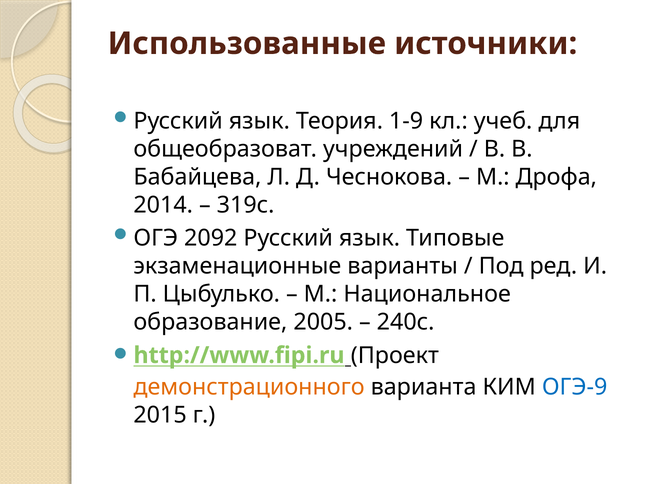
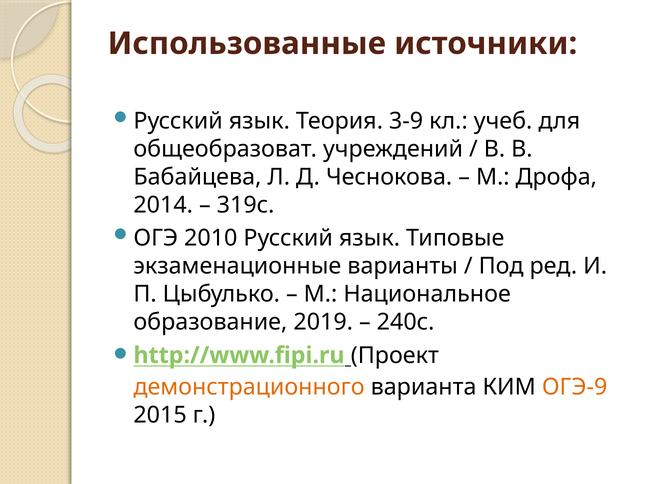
1-9: 1-9 -> 3-9 (406, 121)
2092: 2092 -> 2010 (211, 238)
2005: 2005 -> 2019 (323, 322)
ОГЭ-9 colour: blue -> orange (575, 387)
